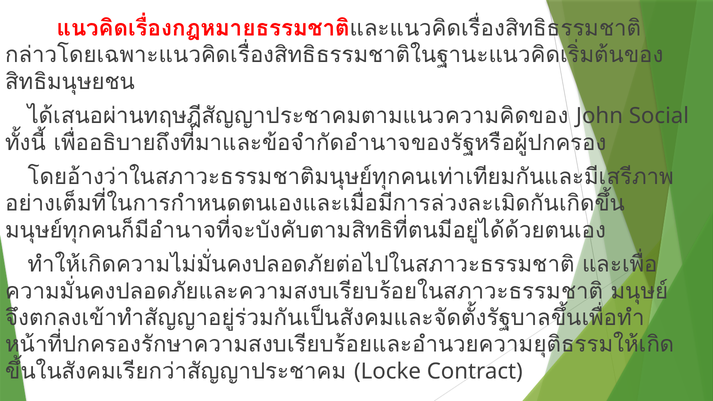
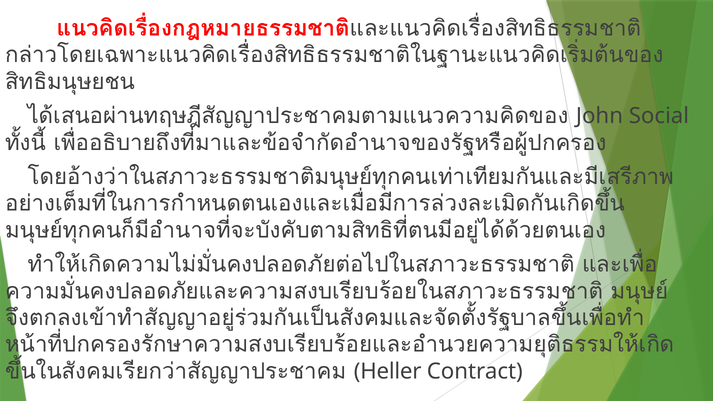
Locke: Locke -> Heller (388, 371)
